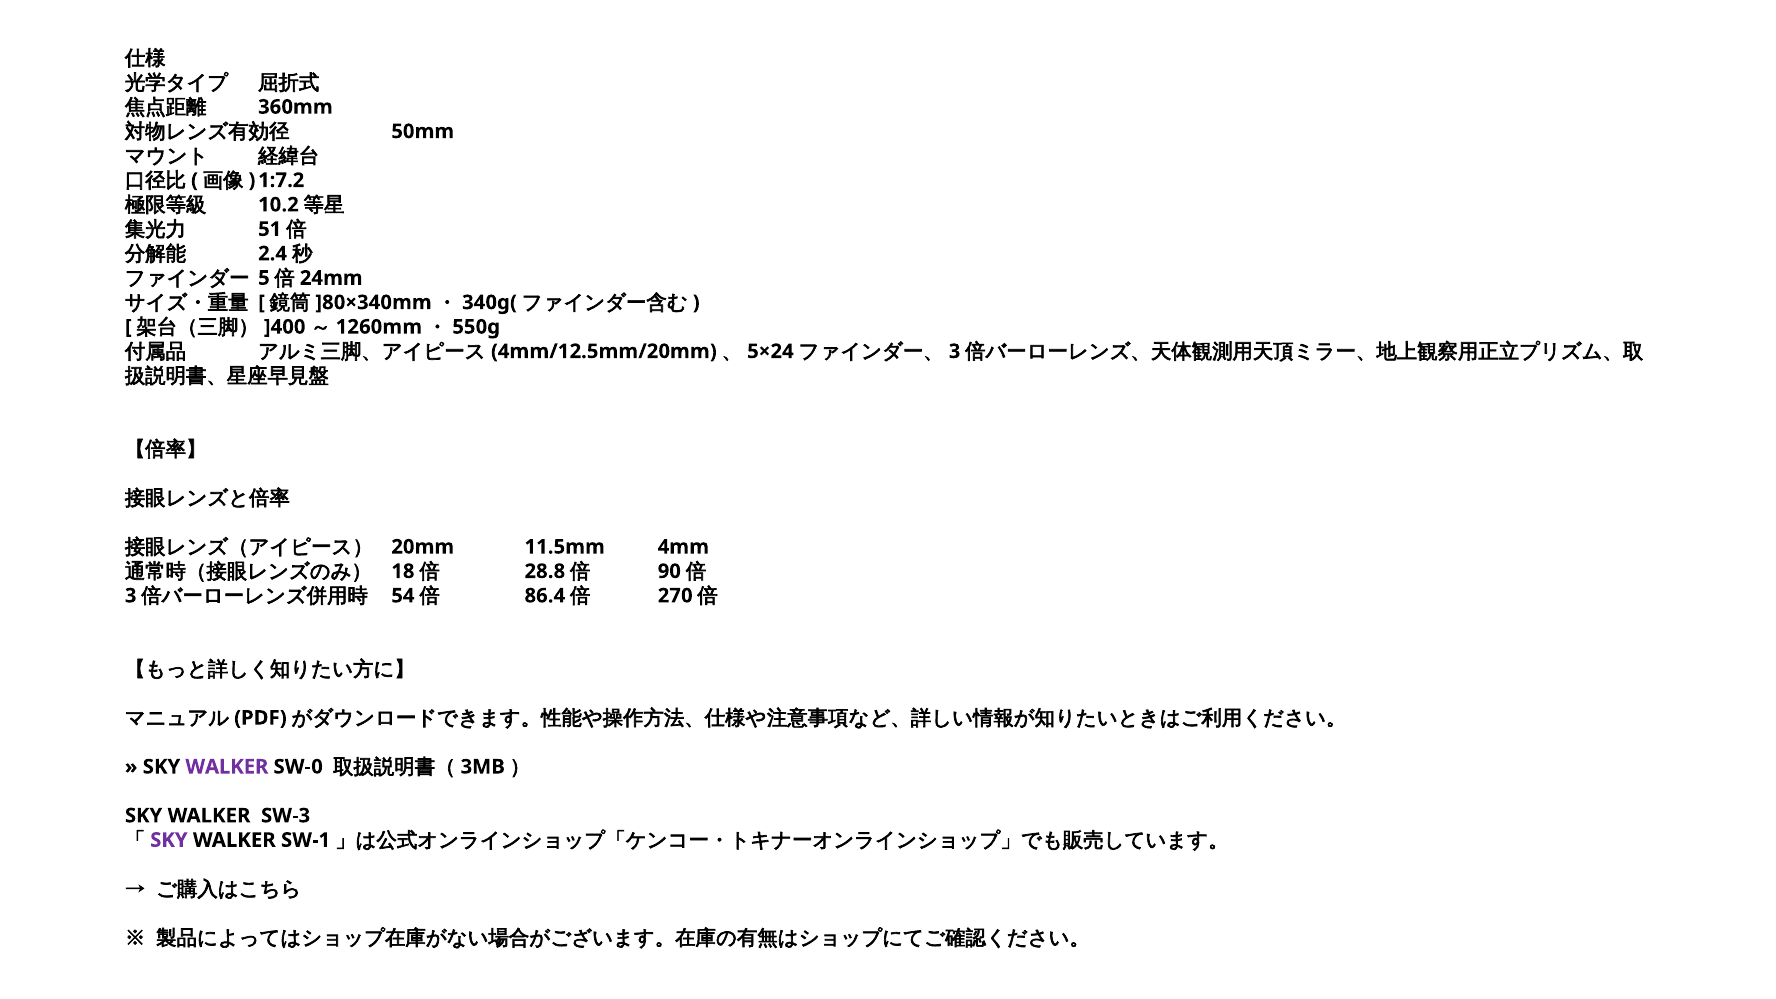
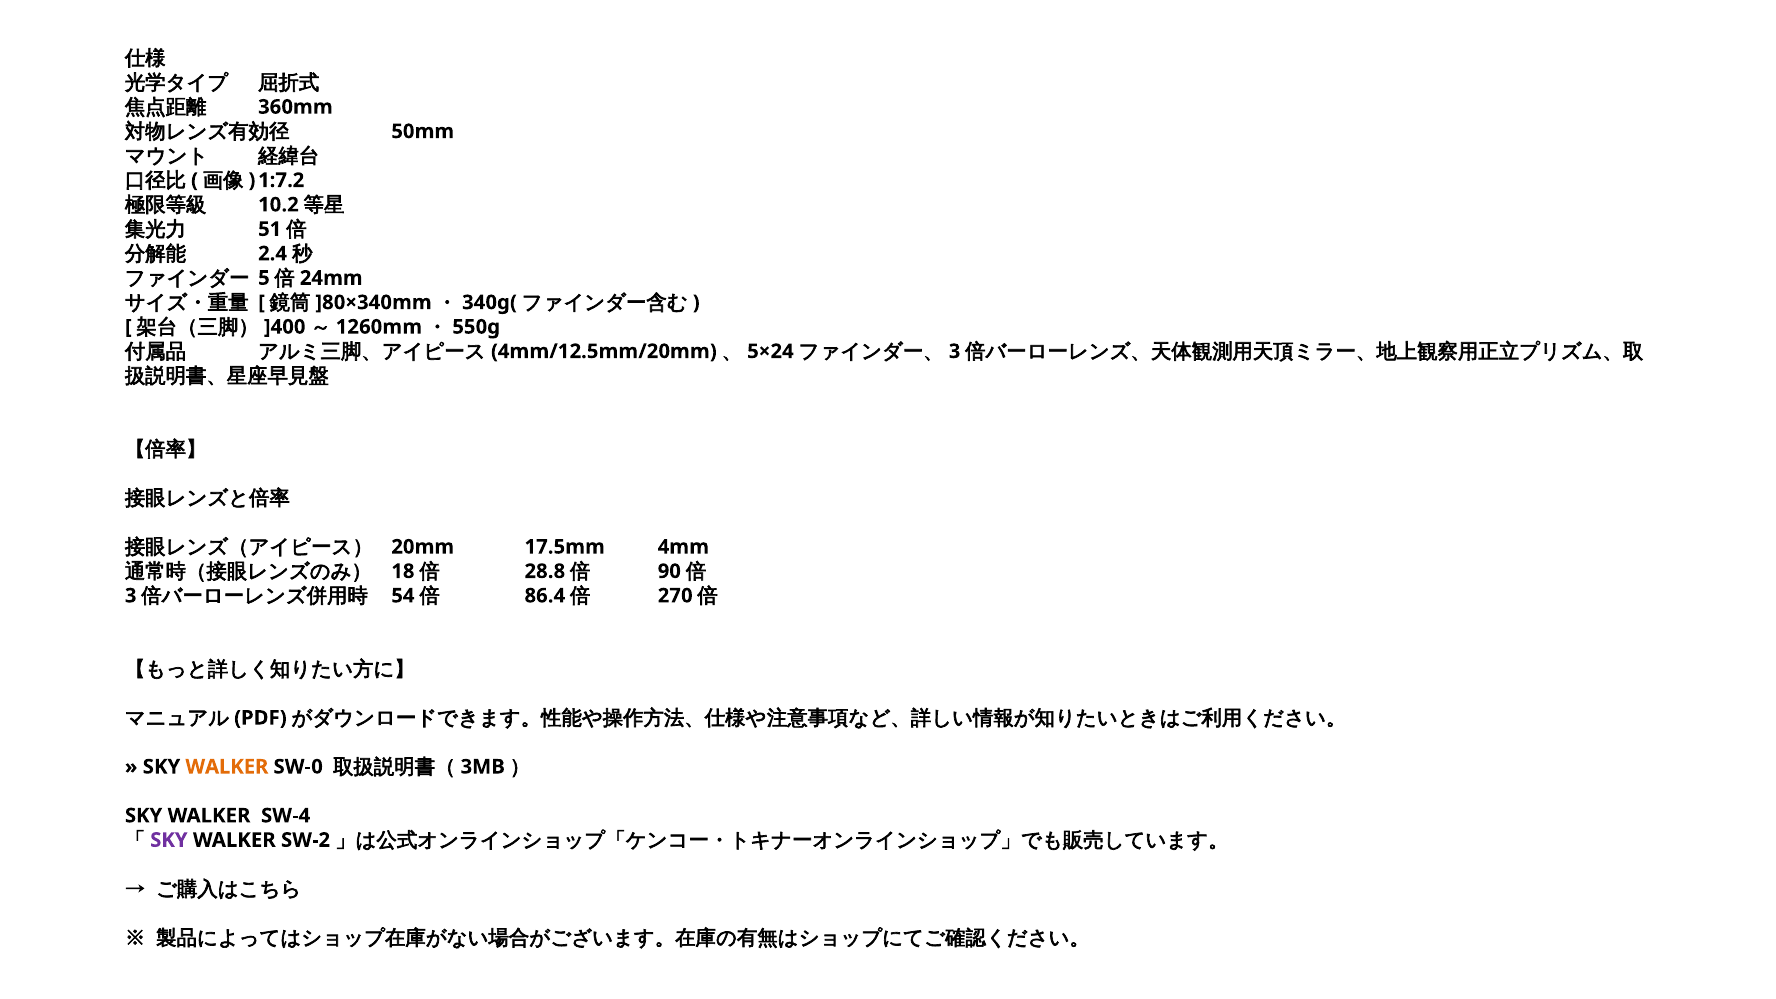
11.5mm: 11.5mm -> 17.5mm (565, 547)
WALKER colour: purple -> orange (227, 767)
SW-3: SW-3 -> SW-4 (286, 816)
SW-1: SW-1 -> SW-2 (306, 840)
